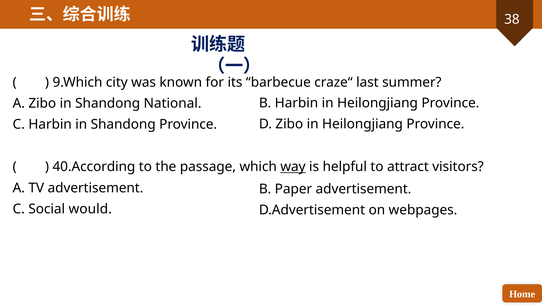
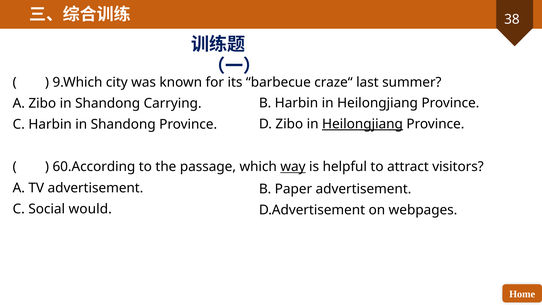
National: National -> Carrying (173, 103)
Heilongjiang underline: none -> present (362, 124)
40.According: 40.According -> 60.According (94, 167)
